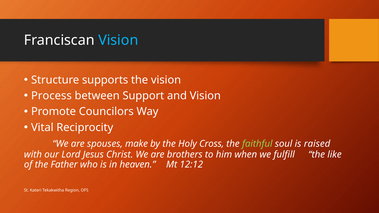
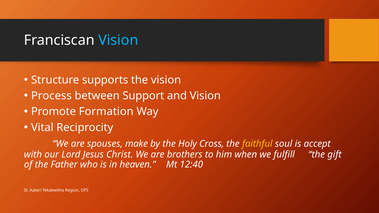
Councilors: Councilors -> Formation (106, 112)
faithful colour: light green -> yellow (257, 144)
raised: raised -> accept (317, 144)
like: like -> gift (334, 155)
12:12: 12:12 -> 12:40 (191, 165)
